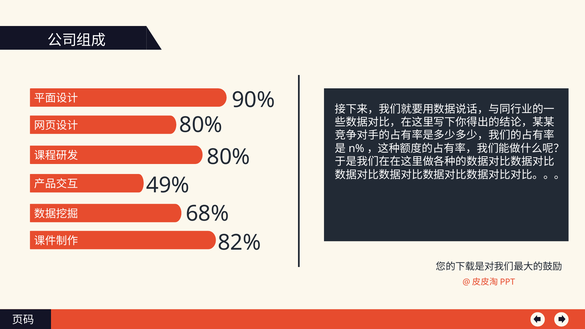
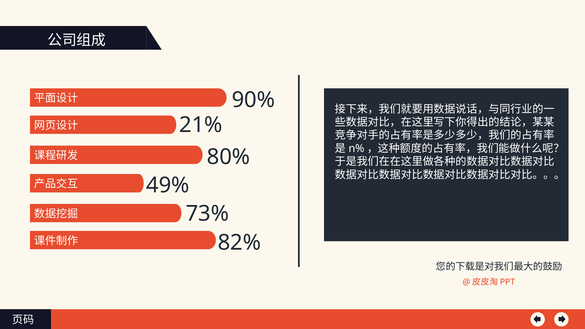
80%: 80% -> 21% (201, 125)
68%: 68% -> 73% (207, 214)
